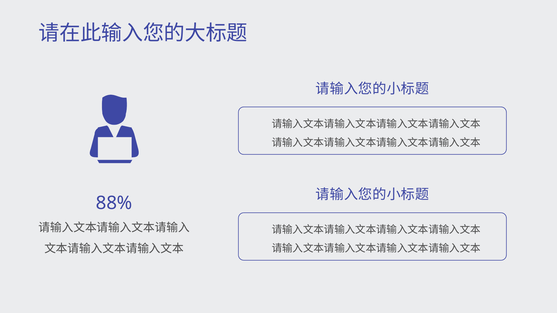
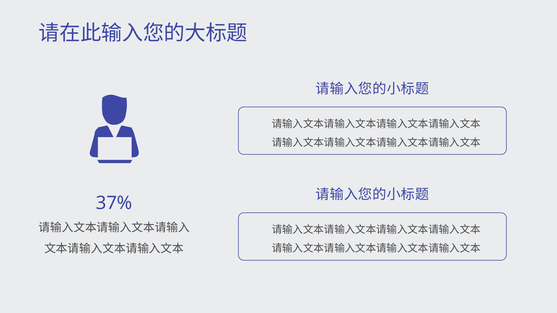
88%: 88% -> 37% (114, 203)
